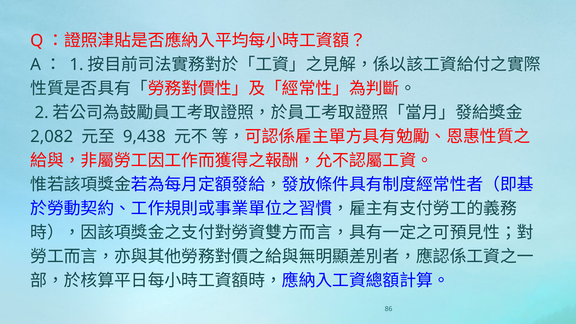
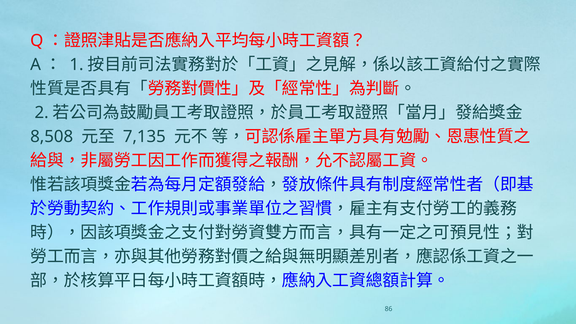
2,082: 2,082 -> 8,508 (52, 137)
9,438: 9,438 -> 7,135 (144, 137)
